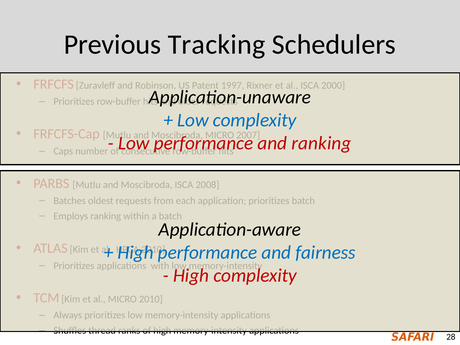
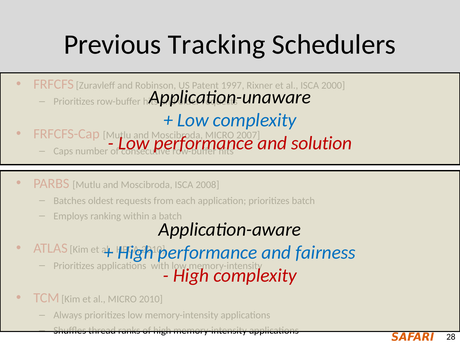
and ranking: ranking -> solution (322, 143)
